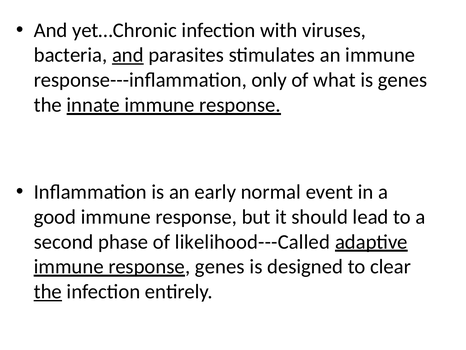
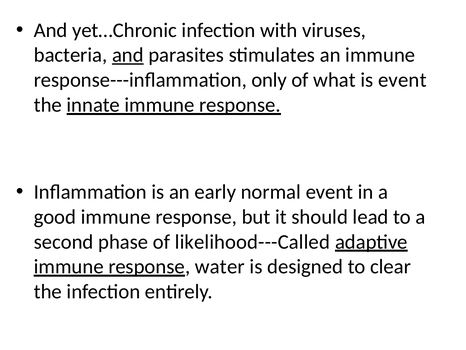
is genes: genes -> event (402, 80)
response genes: genes -> water (220, 266)
the underline: present -> none (48, 291)
